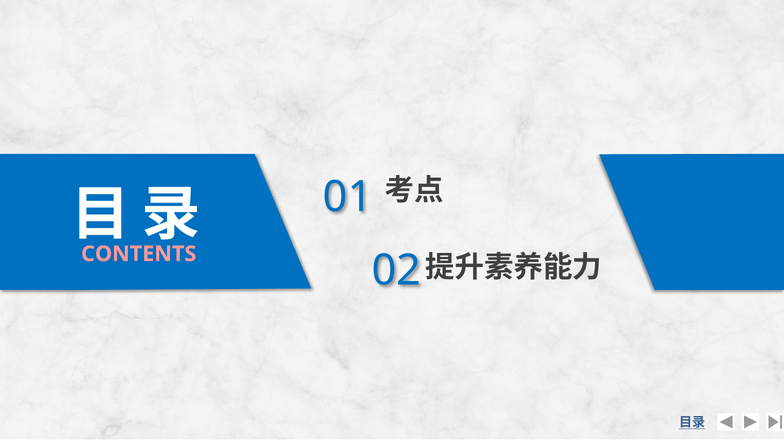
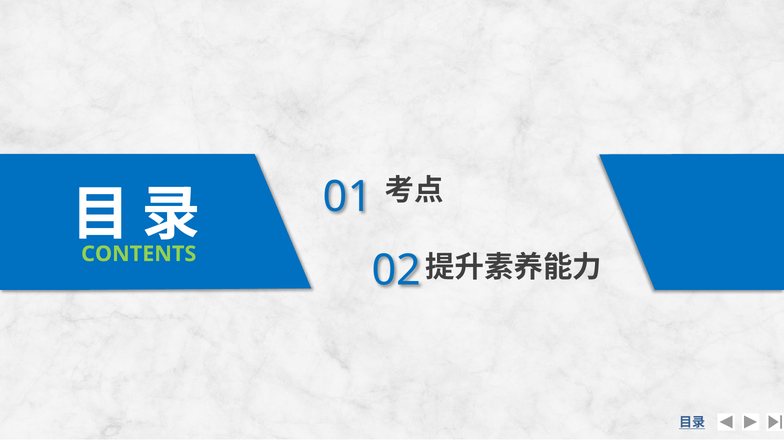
CONTENTS colour: pink -> light green (139, 254)
